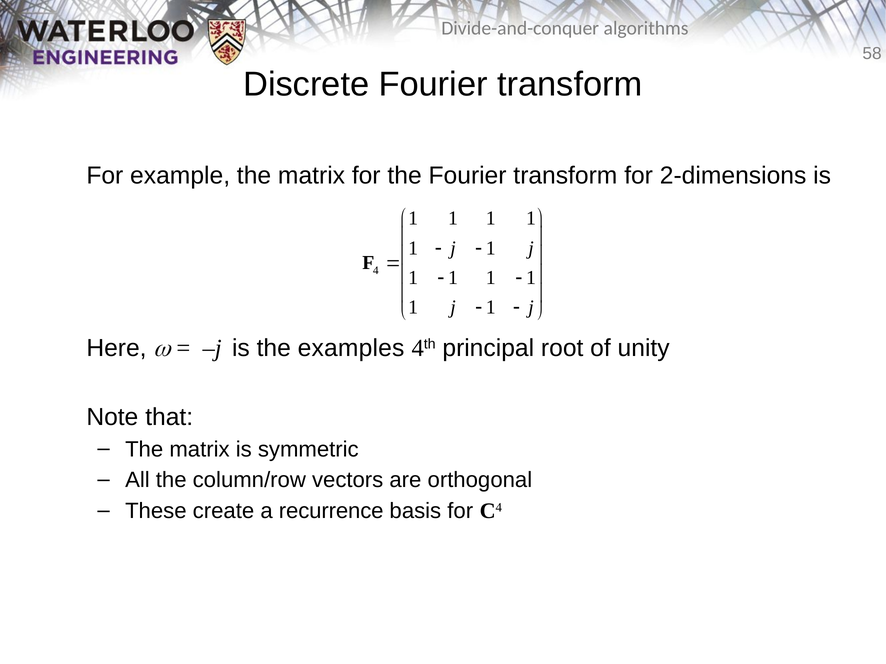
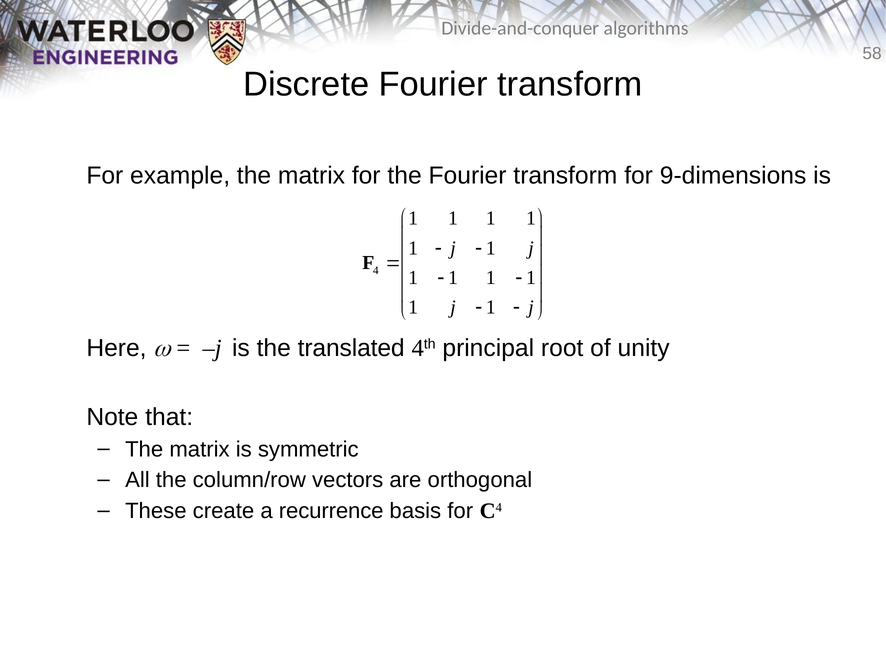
2-dimensions: 2-dimensions -> 9-dimensions (733, 176)
examples: examples -> translated (351, 348)
